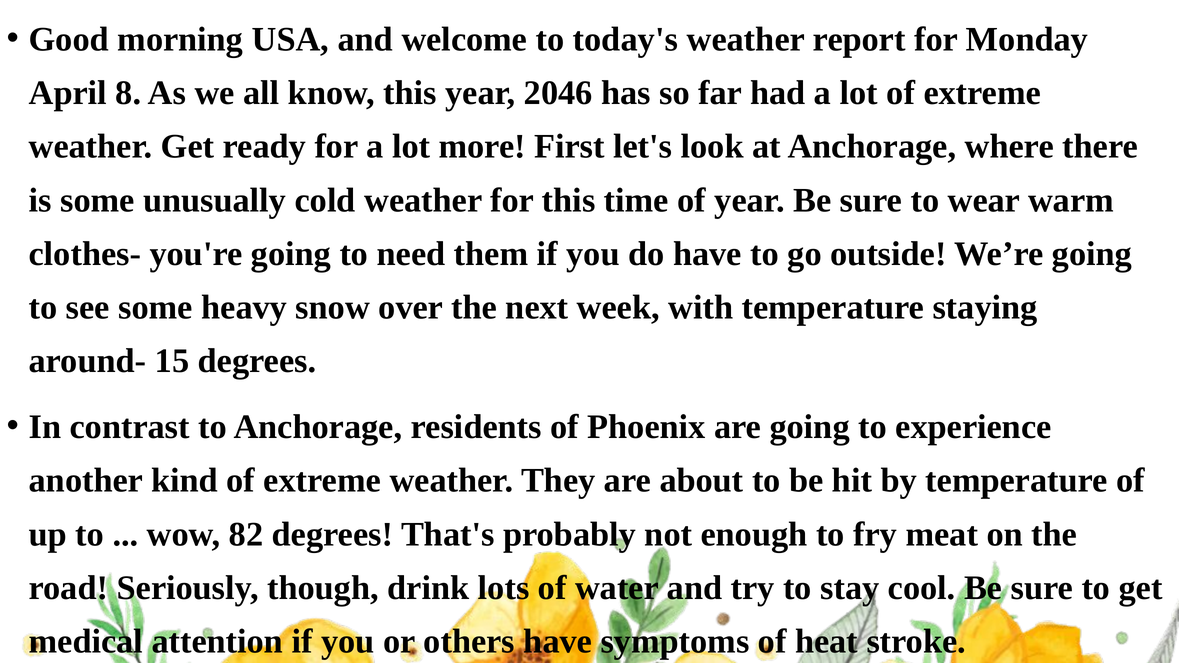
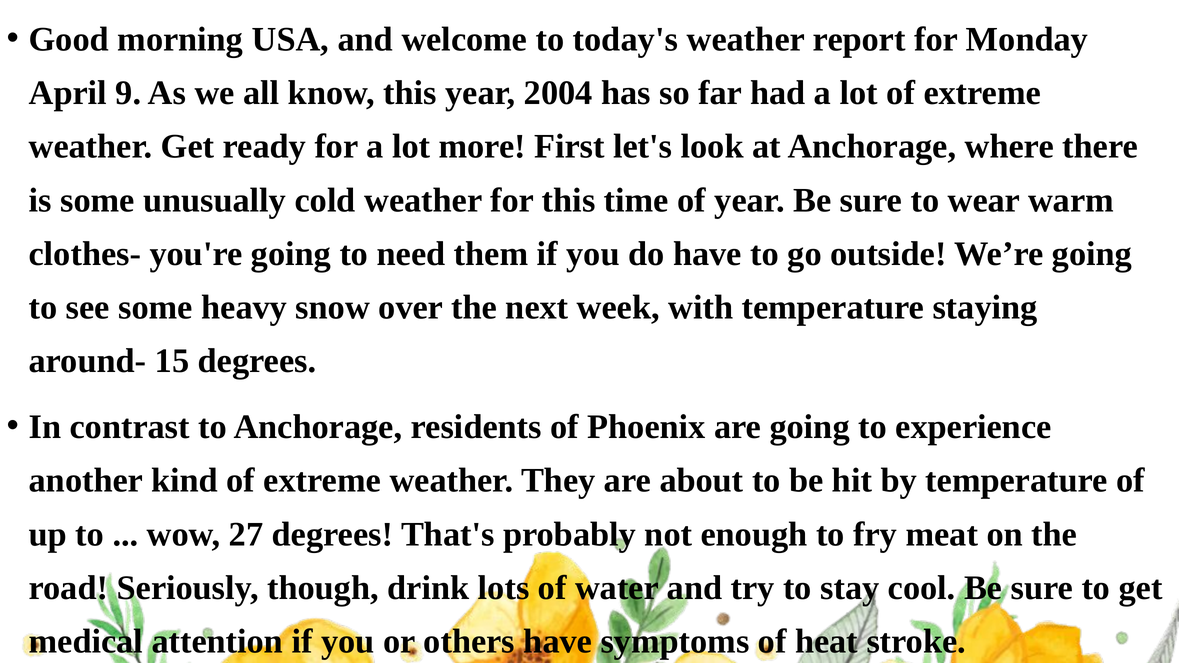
8: 8 -> 9 (128, 93)
2046: 2046 -> 2004 (558, 93)
82: 82 -> 27 (246, 534)
